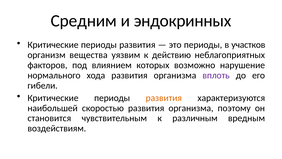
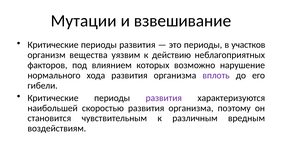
Средним: Средним -> Мутации (84, 21)
эндокринных: эндокринных -> взвешивание (183, 21)
развития colour: orange -> purple (164, 98)
